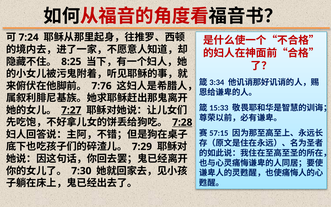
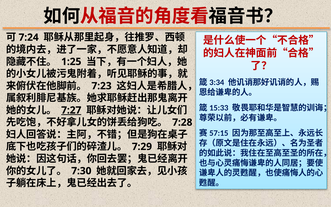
8:25: 8:25 -> 1:25 (71, 62)
7:76: 7:76 -> 7:23 (102, 86)
7:28 underline: present -> none (182, 122)
